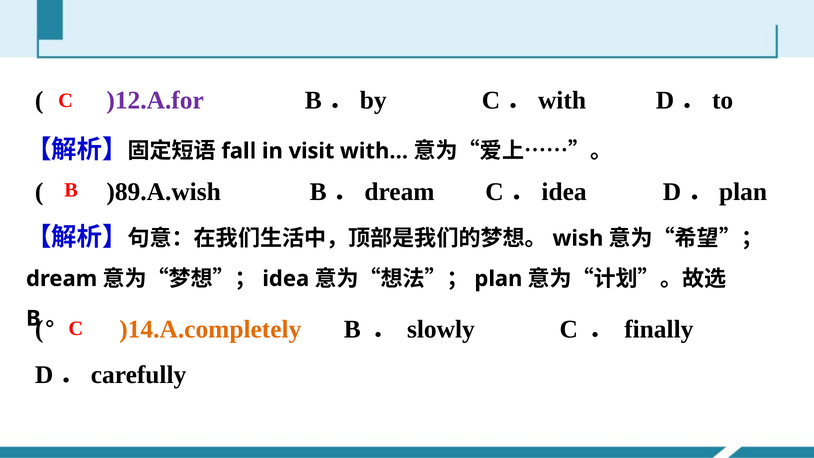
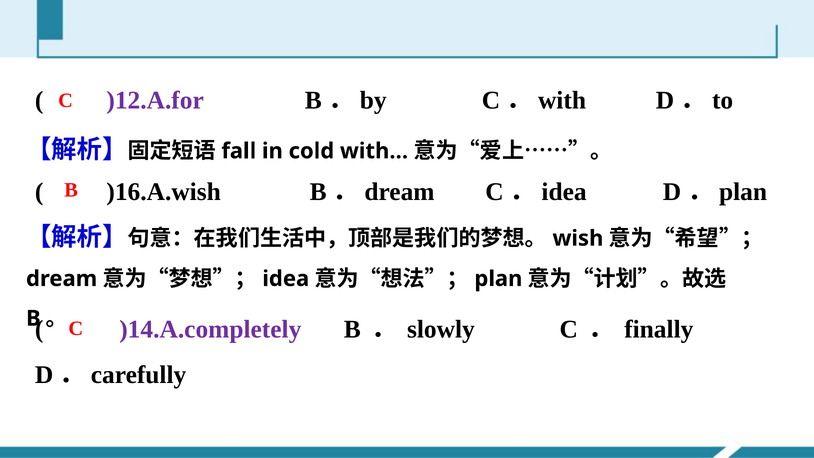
visit: visit -> cold (311, 151)
)89.A.wish: )89.A.wish -> )16.A.wish (164, 192)
)14.A.completely colour: orange -> purple (210, 329)
